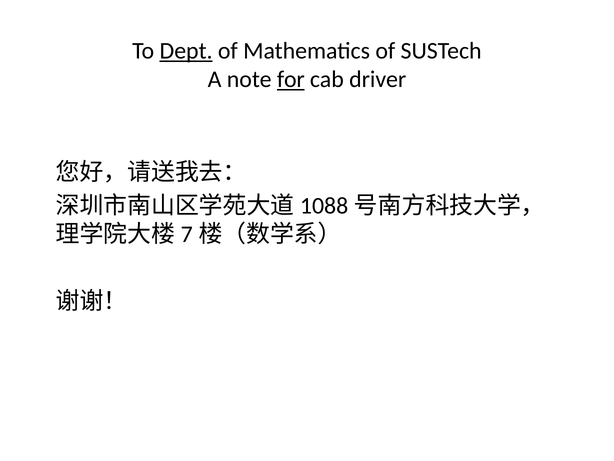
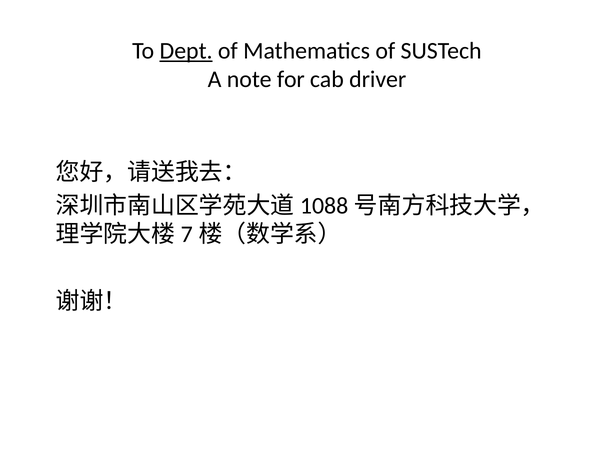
for underline: present -> none (291, 79)
